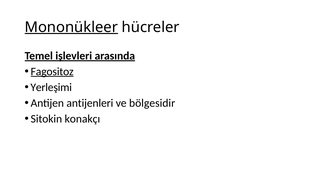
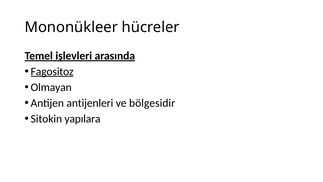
Mononükleer underline: present -> none (71, 27)
Yerleşimi: Yerleşimi -> Olmayan (51, 87)
konakçı: konakçı -> yapılara (82, 119)
